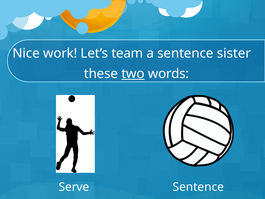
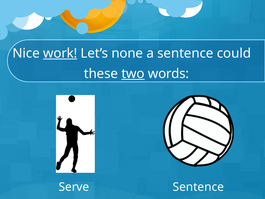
work underline: none -> present (60, 53)
team: team -> none (127, 53)
sister: sister -> could (234, 53)
